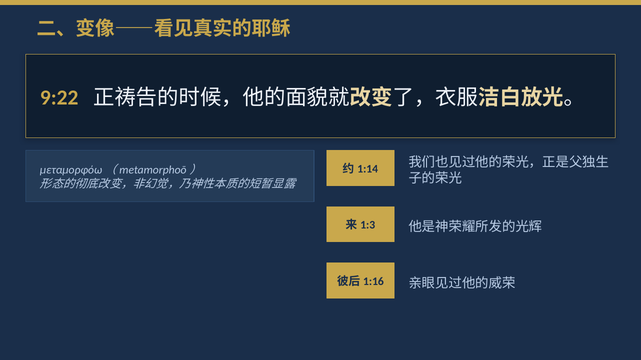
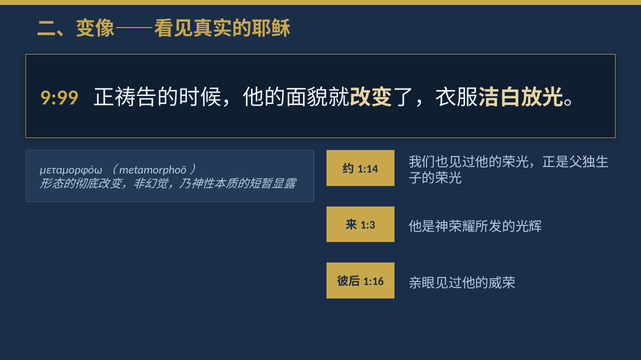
9:22: 9:22 -> 9:99 (59, 98)
